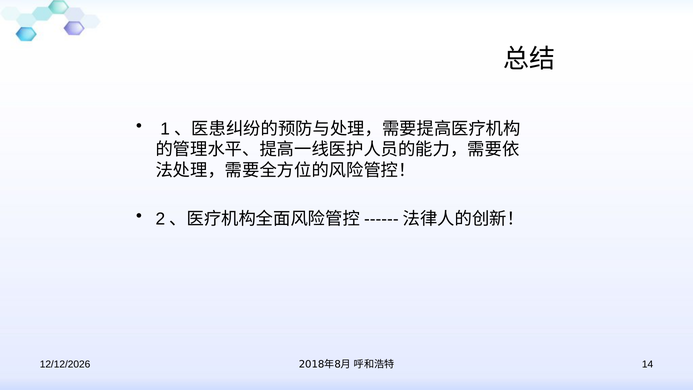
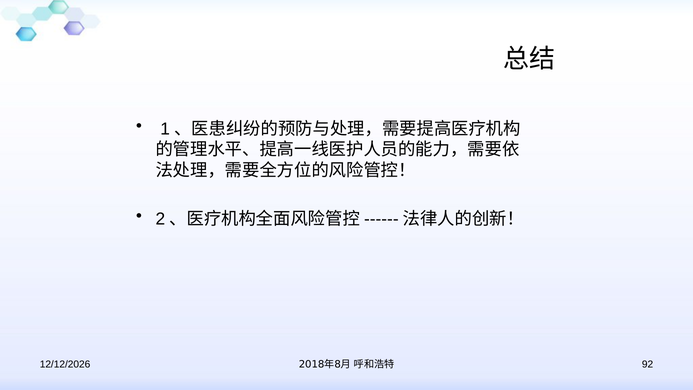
14: 14 -> 92 (648, 364)
